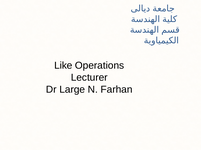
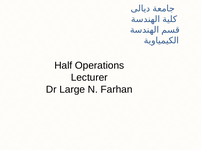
Like: Like -> Half (63, 66)
